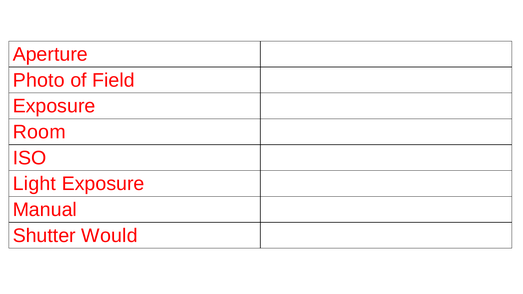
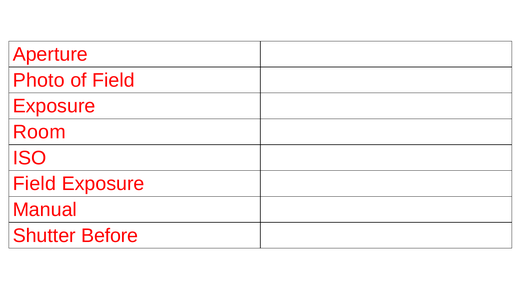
Light: Light -> Field (34, 184)
Would: Would -> Before (110, 236)
